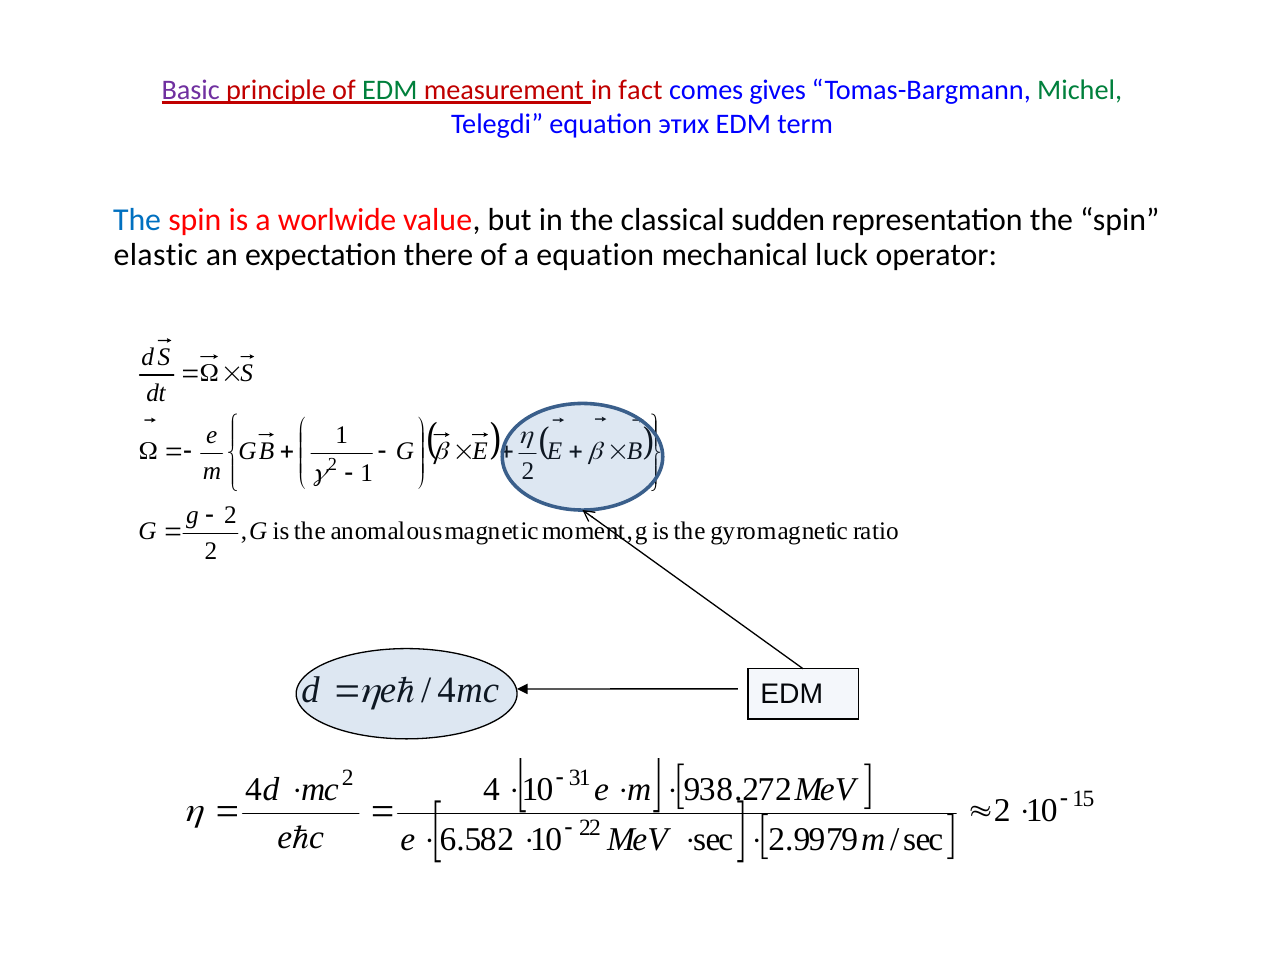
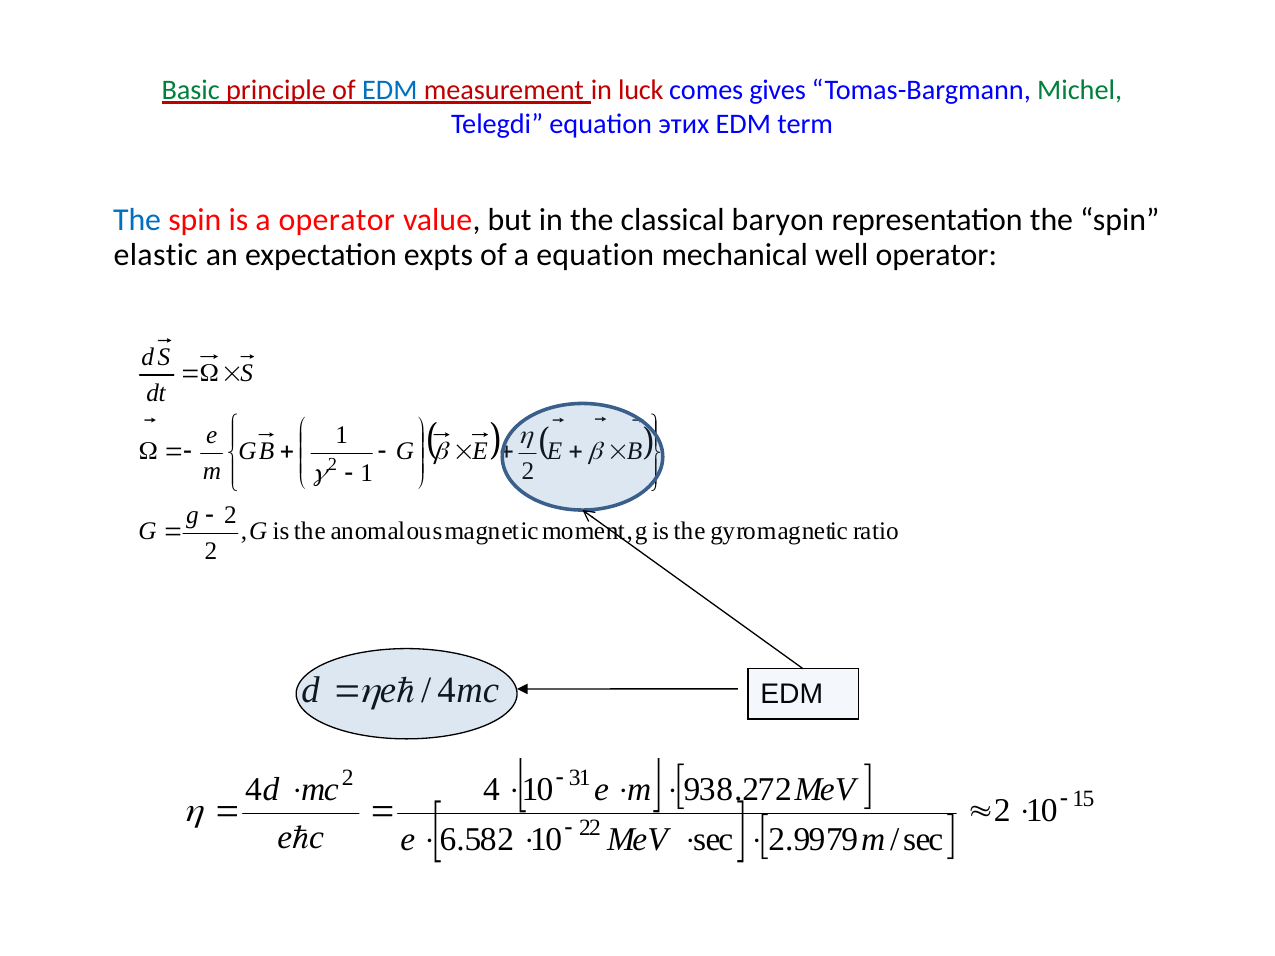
Basic colour: purple -> green (191, 91)
EDM colour: green -> blue (390, 91)
fact: fact -> luck (641, 91)
a worlwide: worlwide -> operator (337, 220)
sudden: sudden -> baryon (778, 220)
there: there -> expts (438, 255)
luck: luck -> well (842, 255)
